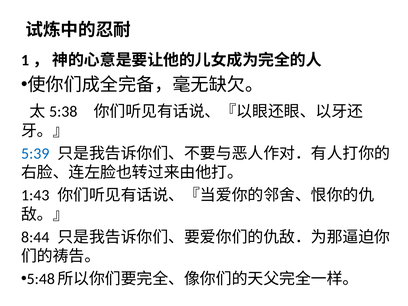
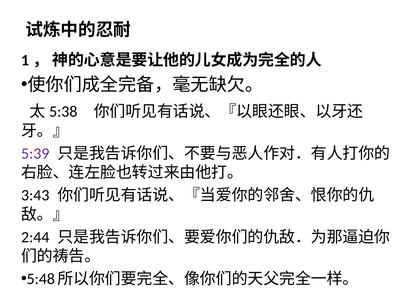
5:39 colour: blue -> purple (35, 154)
1:43: 1:43 -> 3:43 (35, 195)
8:44: 8:44 -> 2:44 (35, 237)
